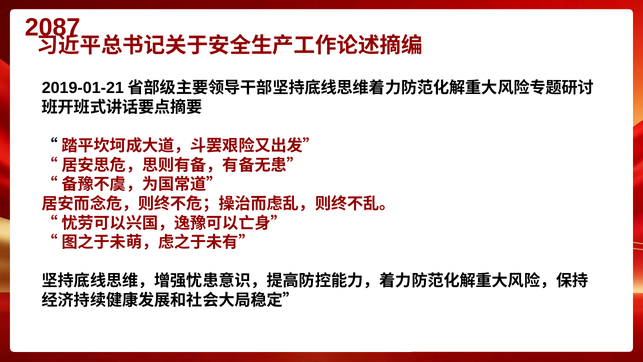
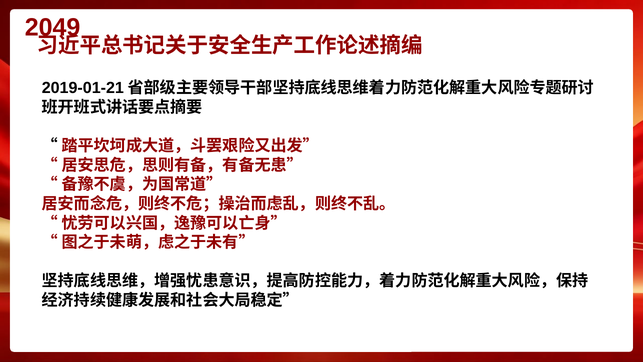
2087: 2087 -> 2049 (53, 28)
